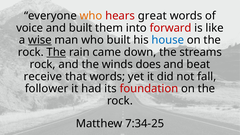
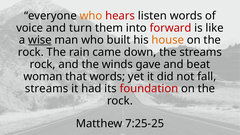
great: great -> listen (152, 16)
and built: built -> turn (81, 28)
house colour: blue -> orange (168, 40)
The underline: present -> none (56, 52)
does: does -> gave (148, 64)
receive: receive -> woman (43, 77)
follower: follower -> streams (47, 89)
7:34-25: 7:34-25 -> 7:25-25 (145, 124)
